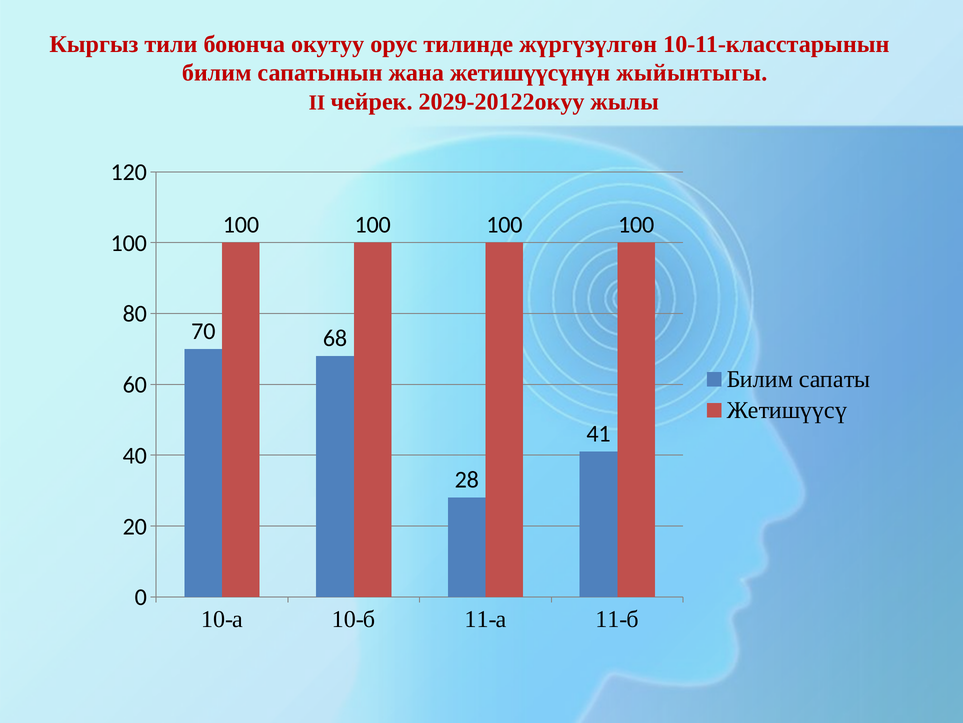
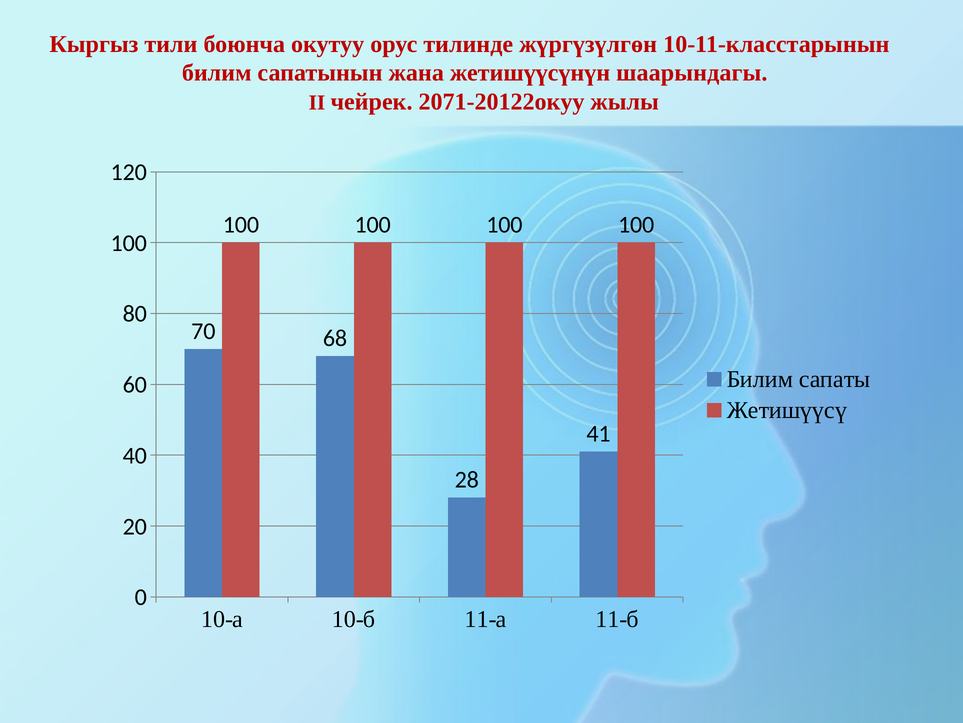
жыйынтыгы: жыйынтыгы -> шаарындагы (692, 73)
2029-20122окуу: 2029-20122окуу -> 2071-20122окуу (502, 102)
